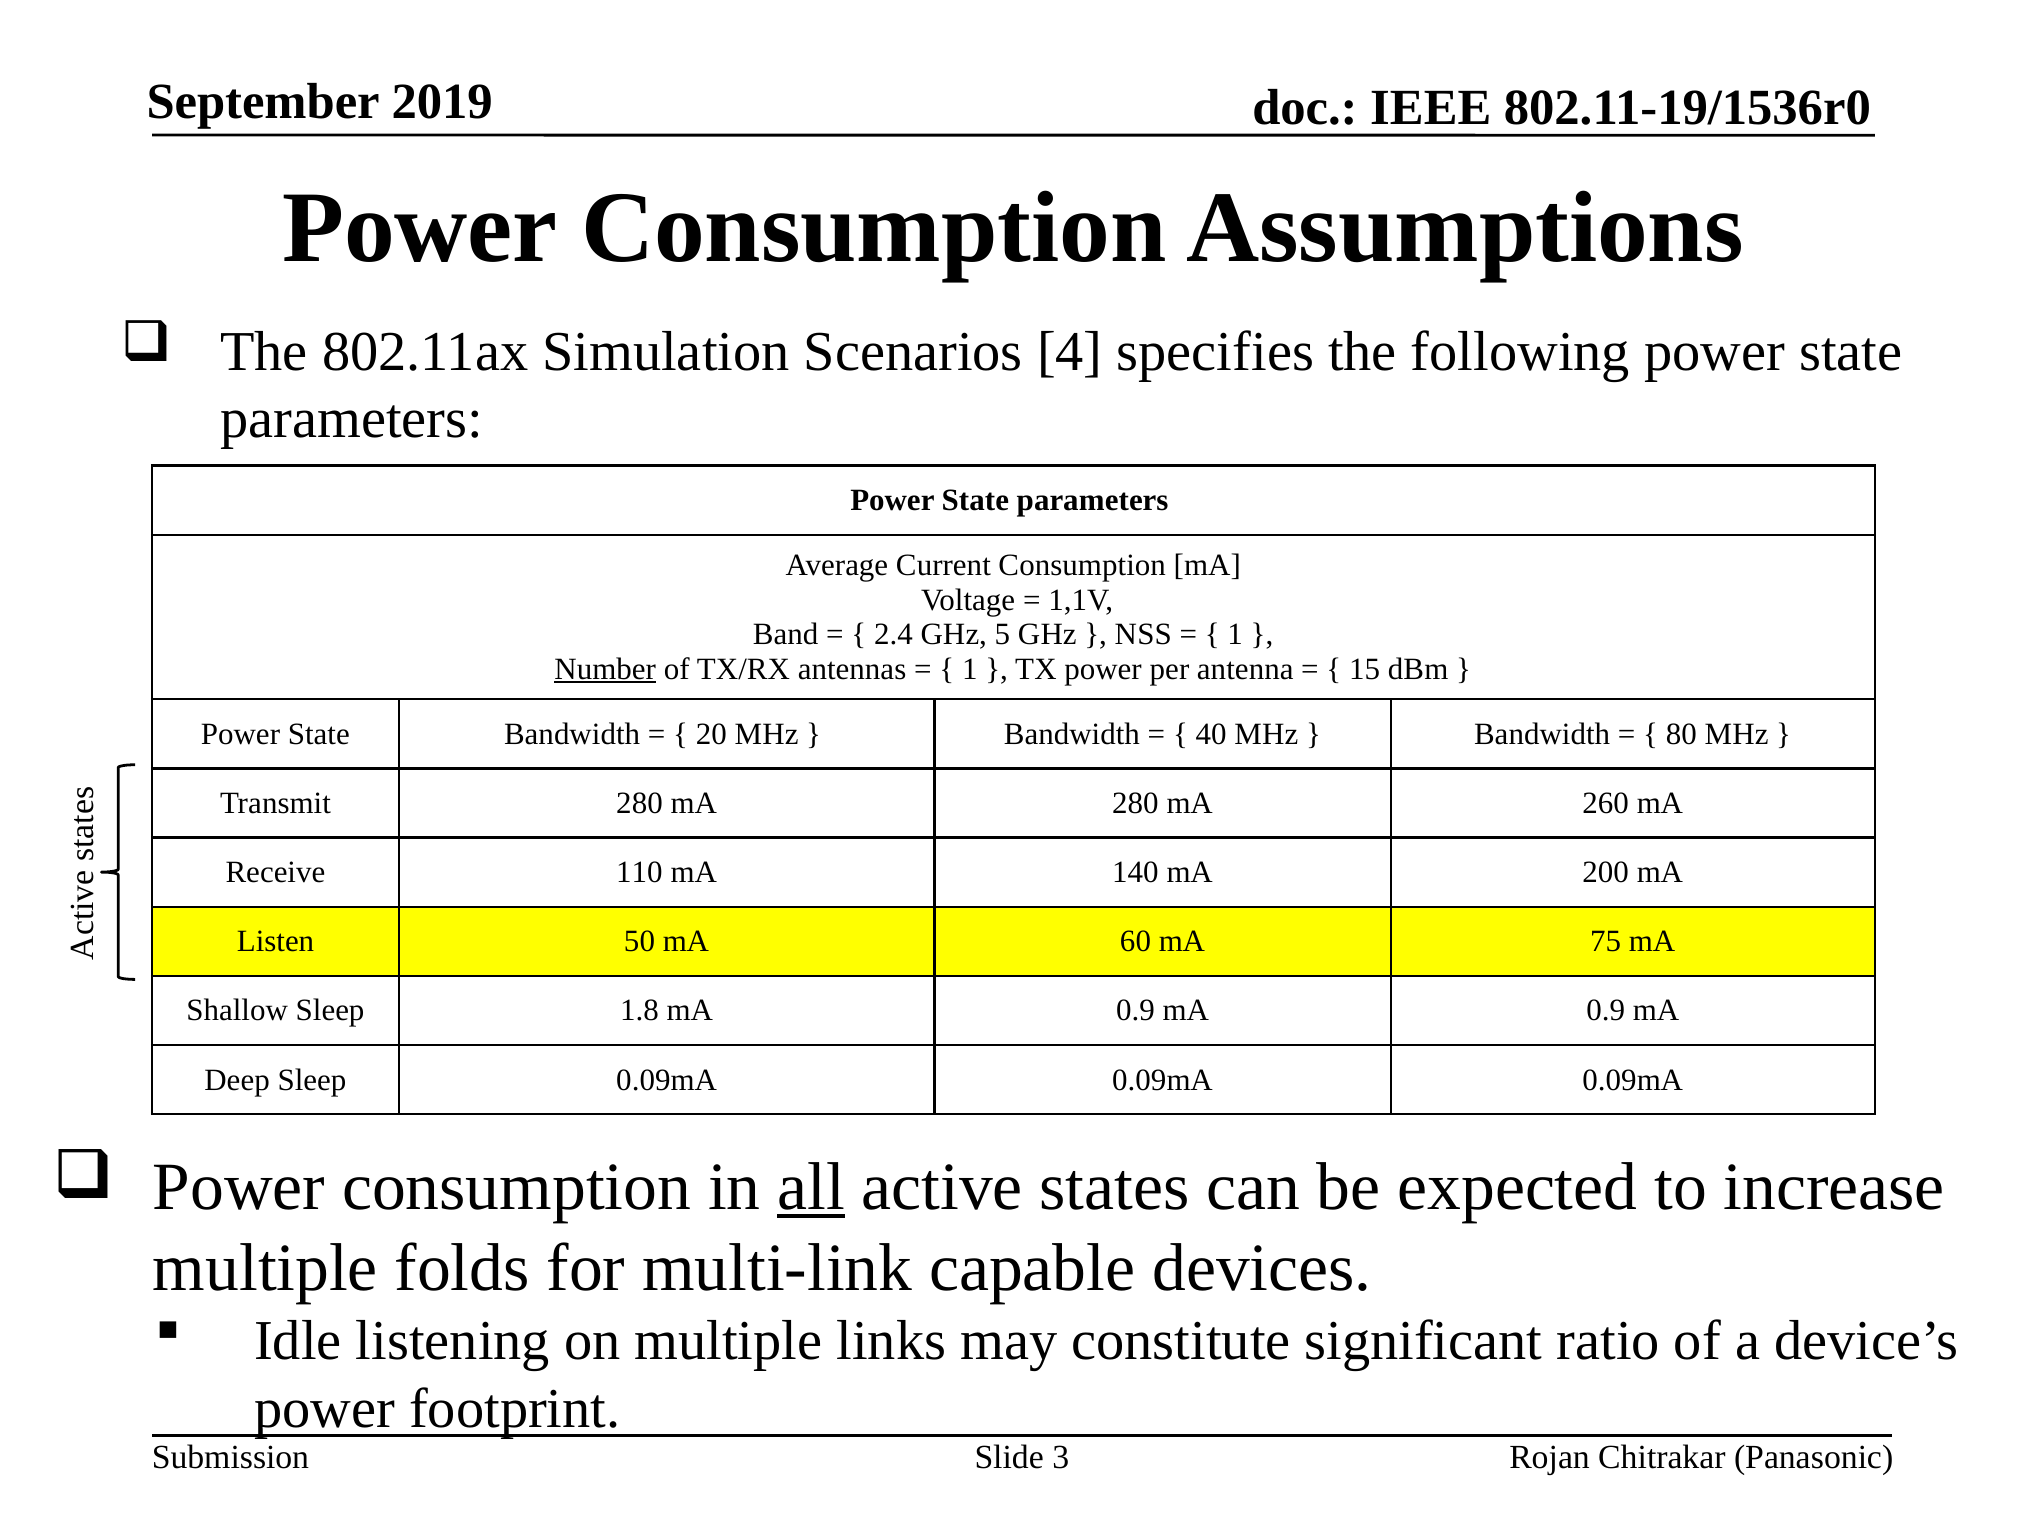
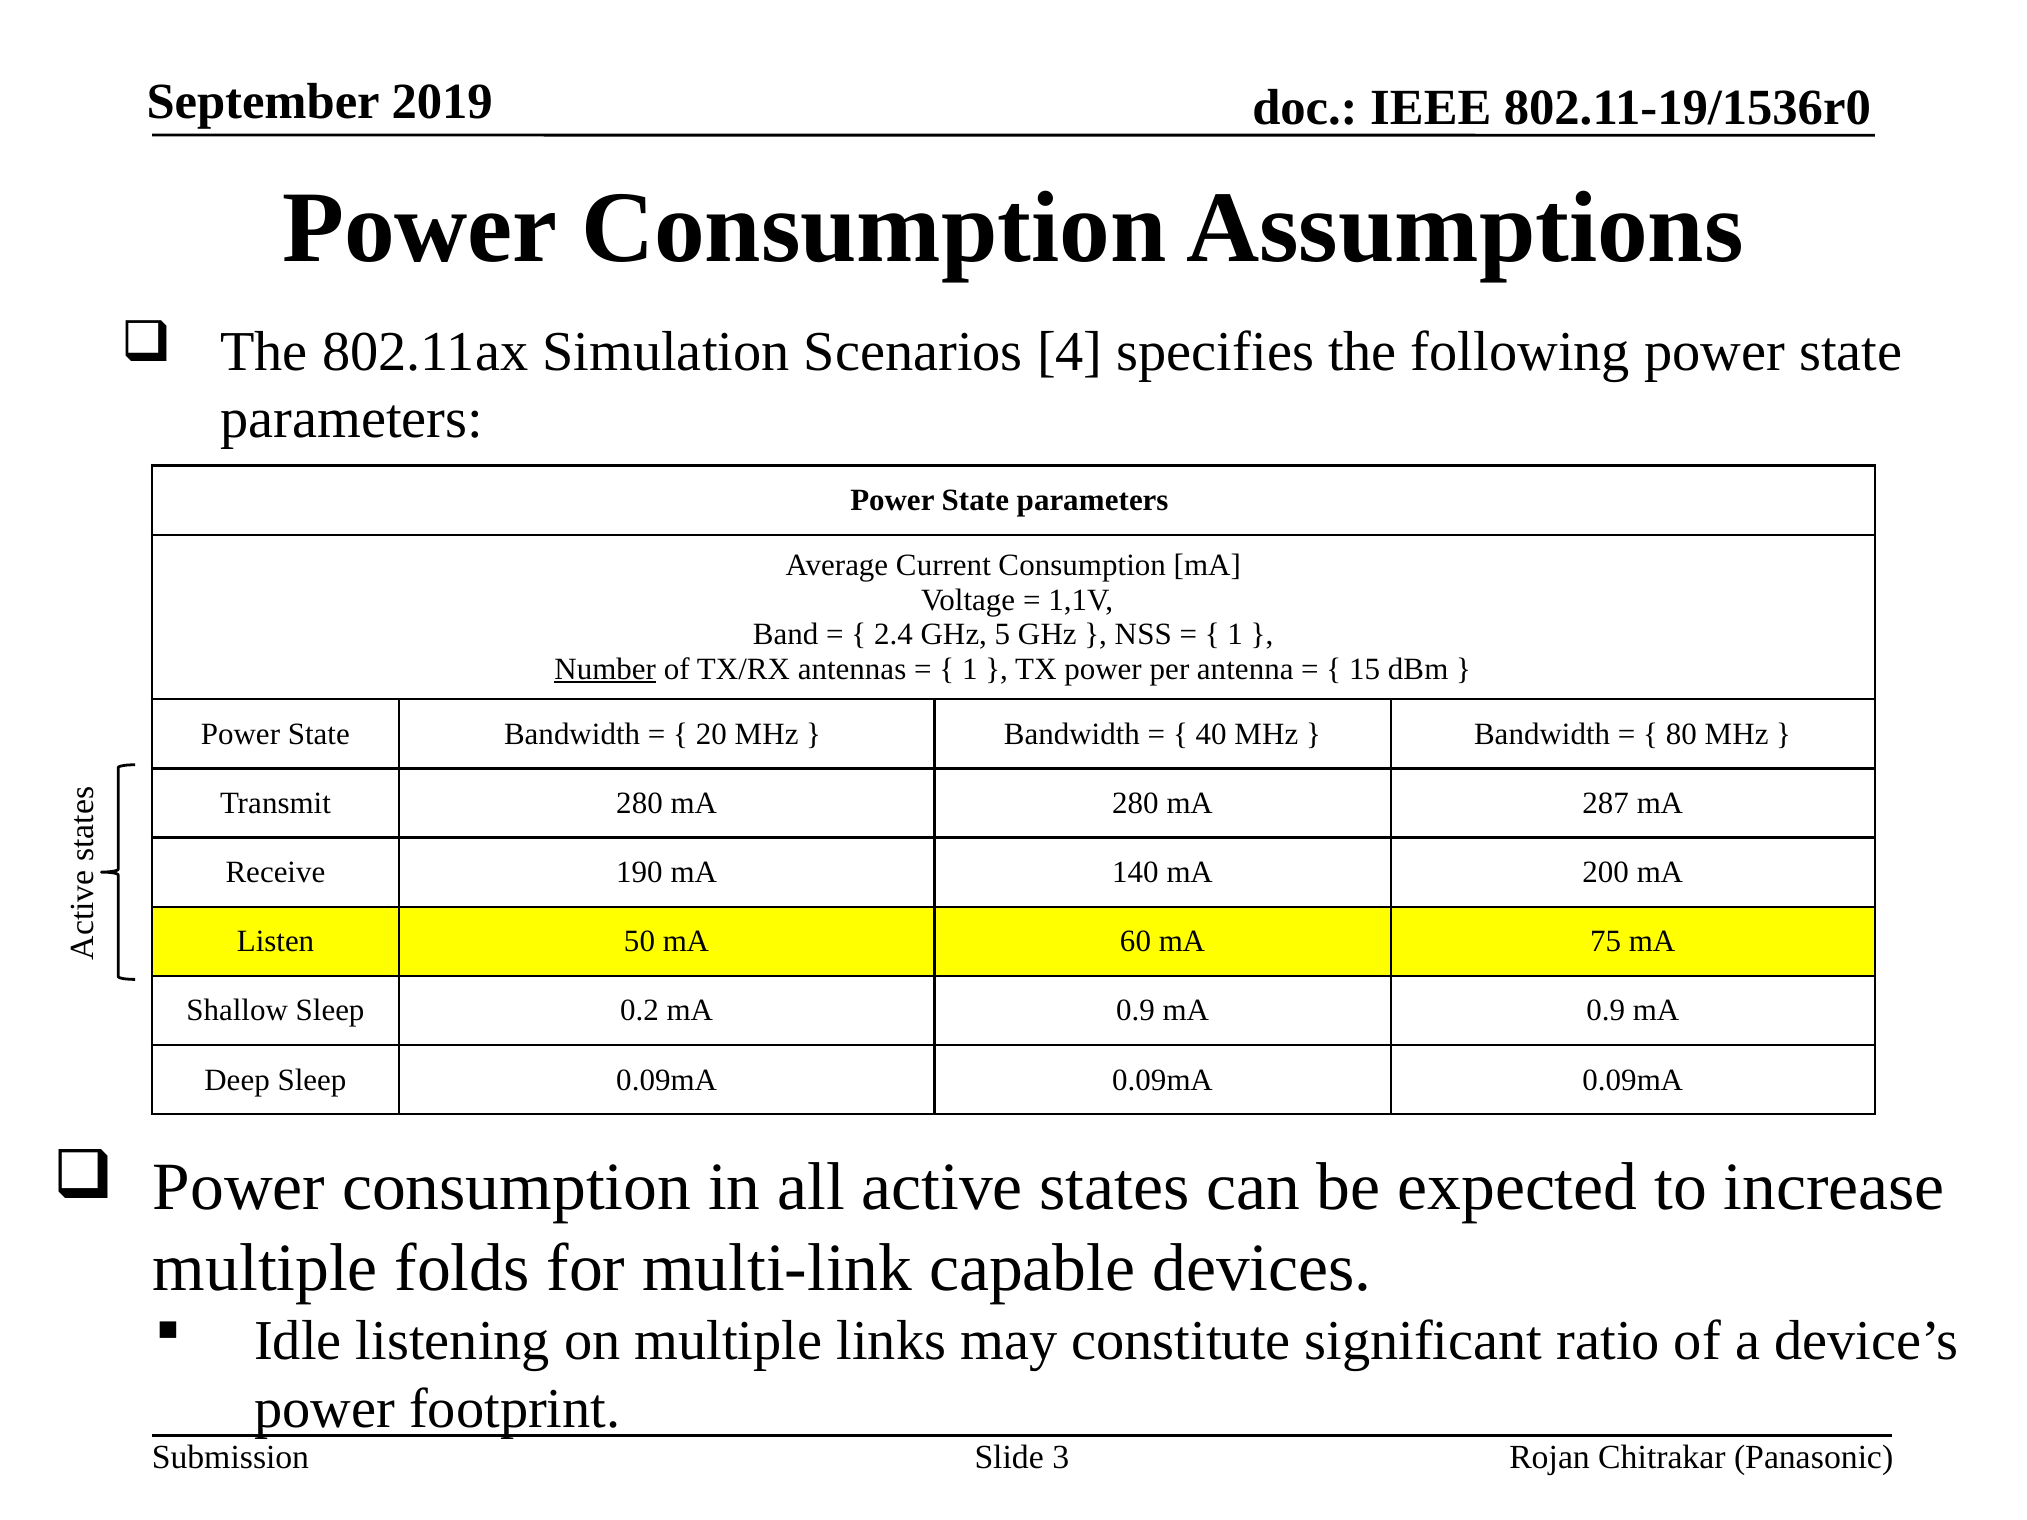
260: 260 -> 287 (1606, 803)
110: 110 -> 190 (639, 872)
1.8: 1.8 -> 0.2 (640, 1011)
all underline: present -> none (811, 1187)
